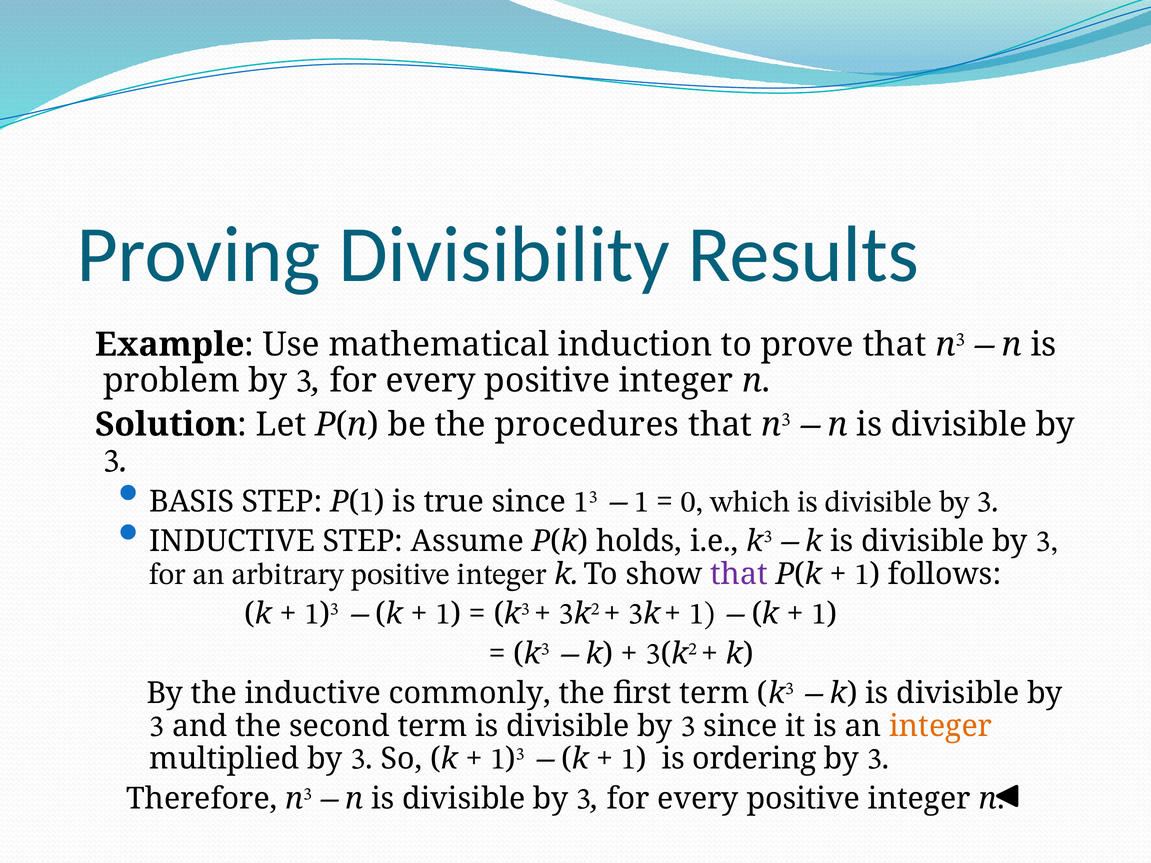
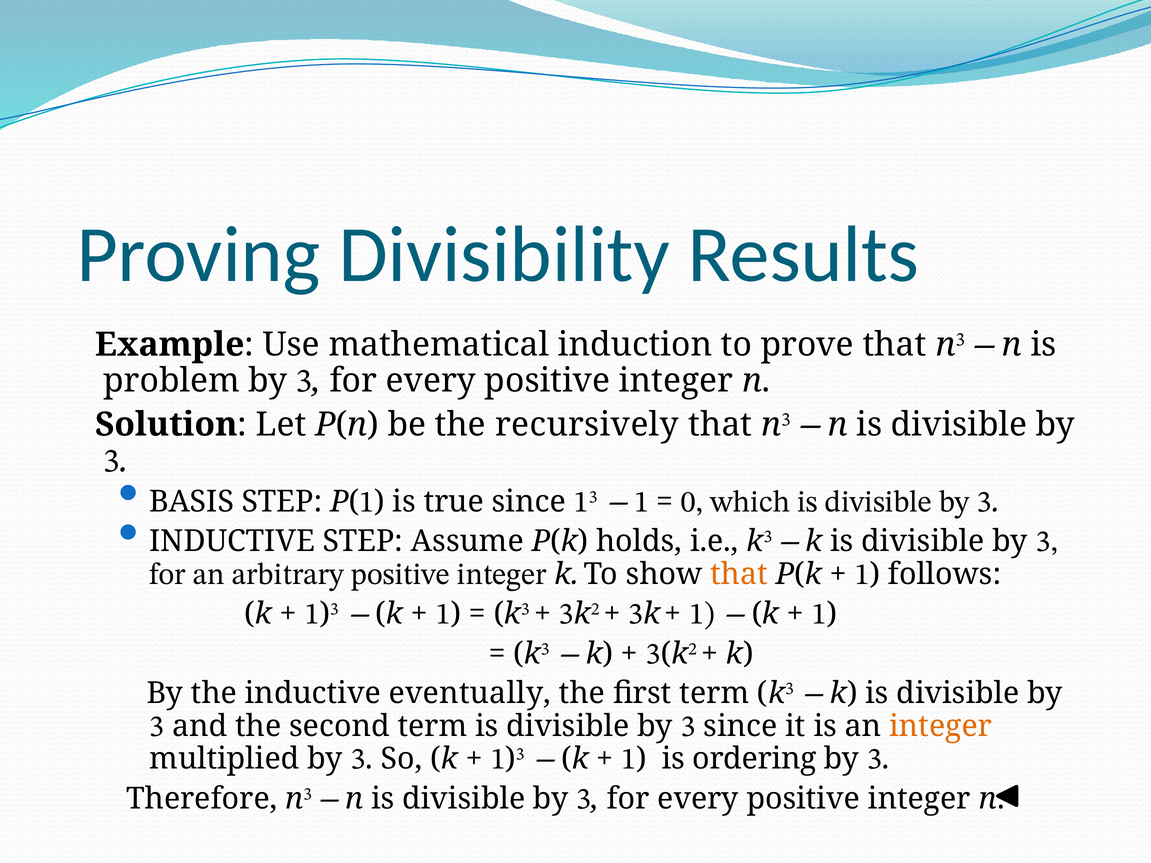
procedures: procedures -> recursively (587, 425)
that colour: purple -> orange (739, 574)
commonly: commonly -> eventually (470, 693)
